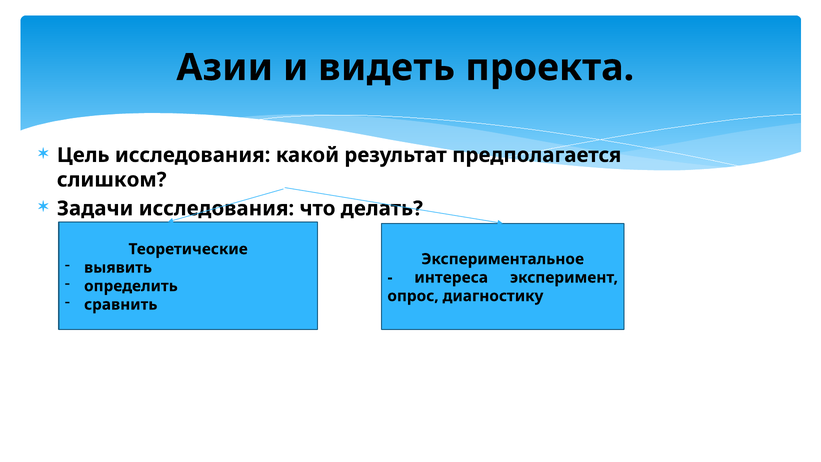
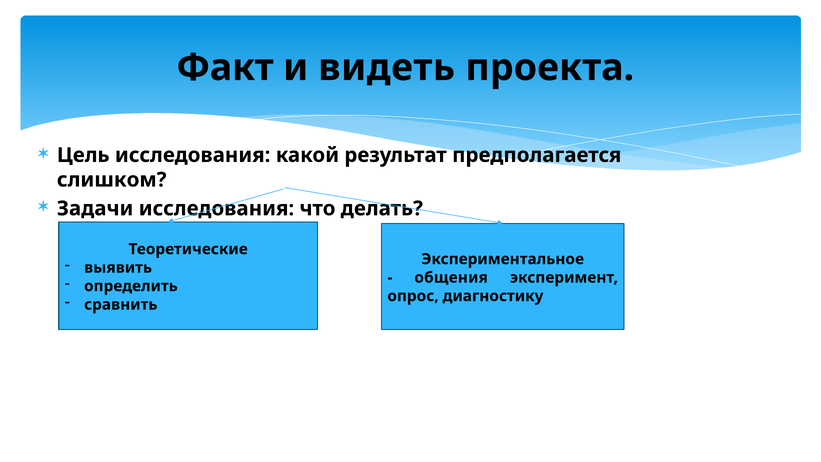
Азии: Азии -> Факт (225, 68)
интереса: интереса -> общения (451, 277)
